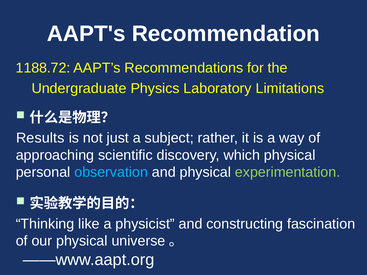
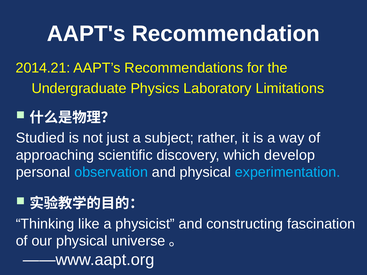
1188.72: 1188.72 -> 2014.21 (43, 68)
Results: Results -> Studied (40, 138)
which physical: physical -> develop (290, 155)
experimentation colour: light green -> light blue (288, 172)
